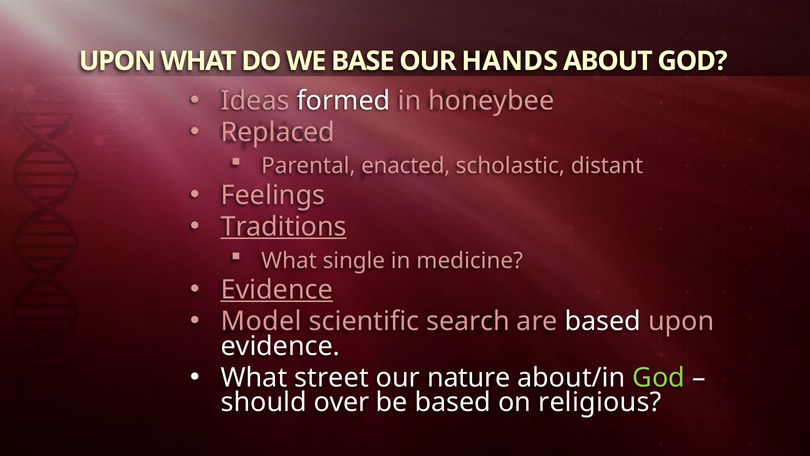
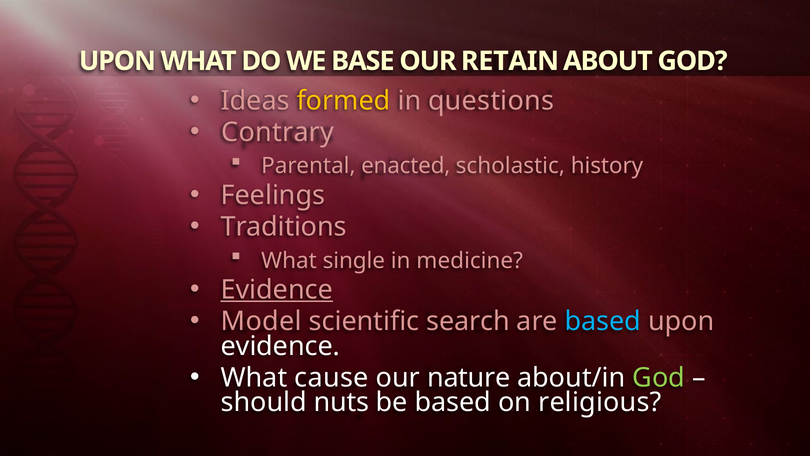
HANDS: HANDS -> RETAIN (510, 61)
formed colour: white -> yellow (344, 101)
honeybee: honeybee -> questions (491, 101)
Replaced: Replaced -> Contrary (278, 132)
distant: distant -> history (607, 166)
Traditions underline: present -> none (284, 227)
based colour: white -> light blue (603, 321)
street: street -> cause (332, 377)
over: over -> nuts (341, 402)
